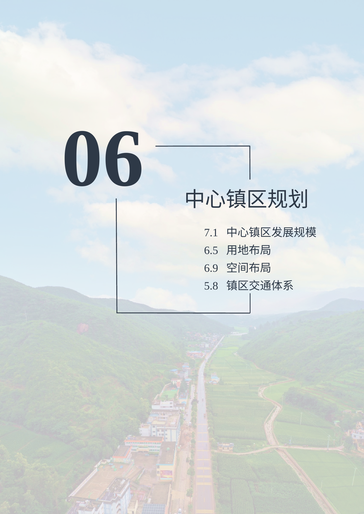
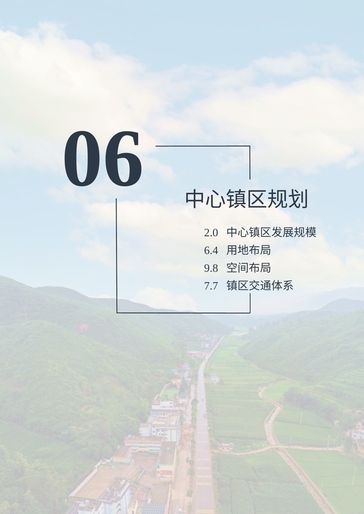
7.1: 7.1 -> 2.0 (211, 233)
6.5: 6.5 -> 6.4 (211, 251)
6.9: 6.9 -> 9.8 (211, 269)
5.8: 5.8 -> 7.7 (211, 286)
